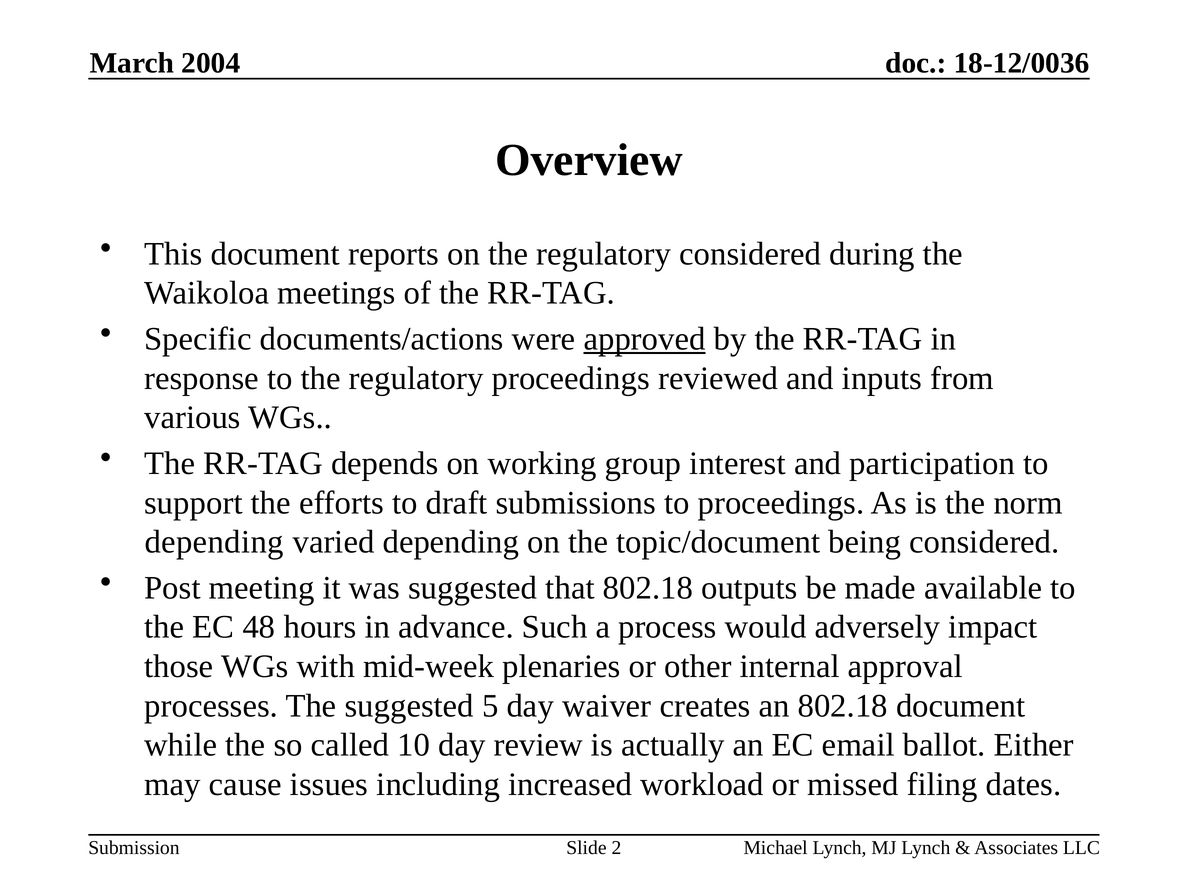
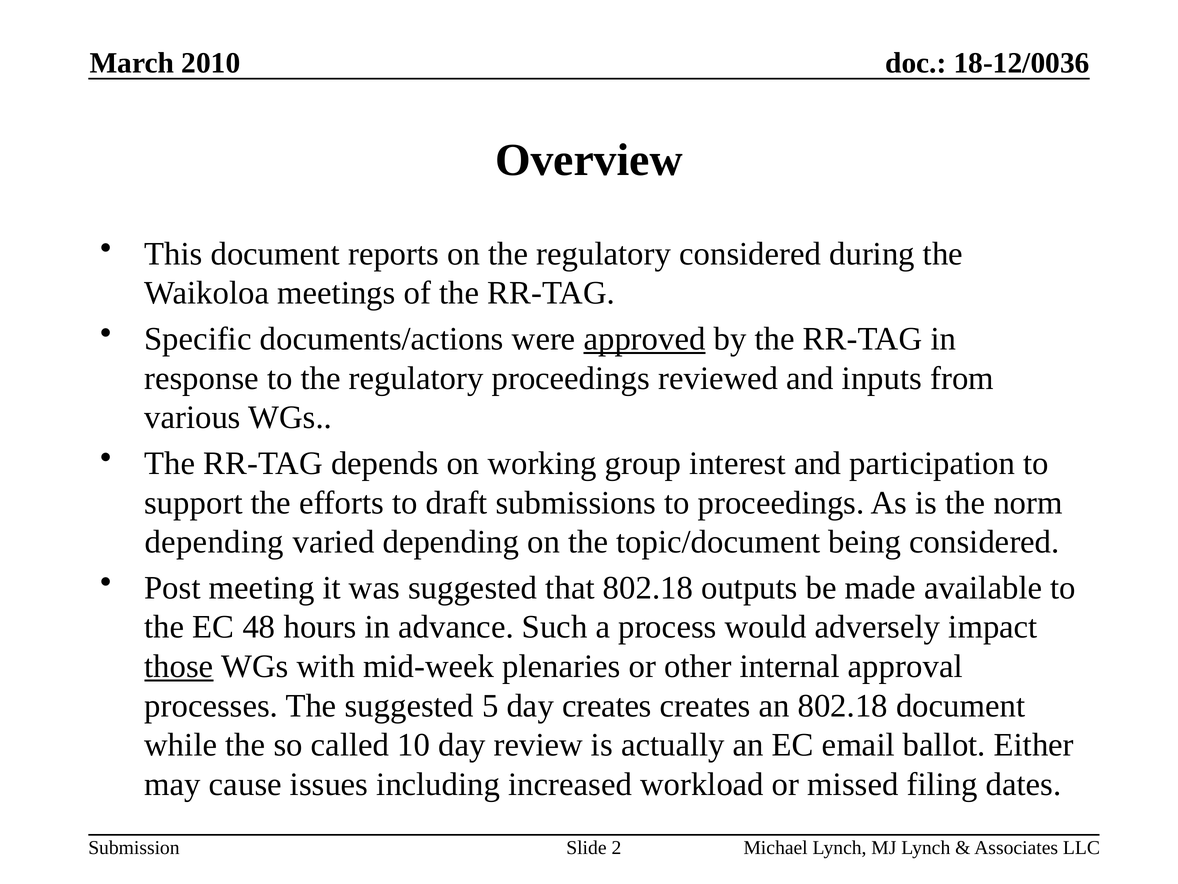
2004: 2004 -> 2010 (211, 63)
those underline: none -> present (179, 666)
day waiver: waiver -> creates (607, 705)
